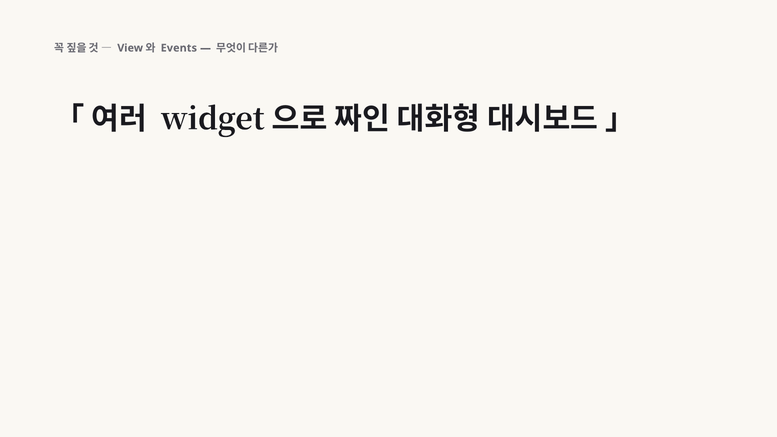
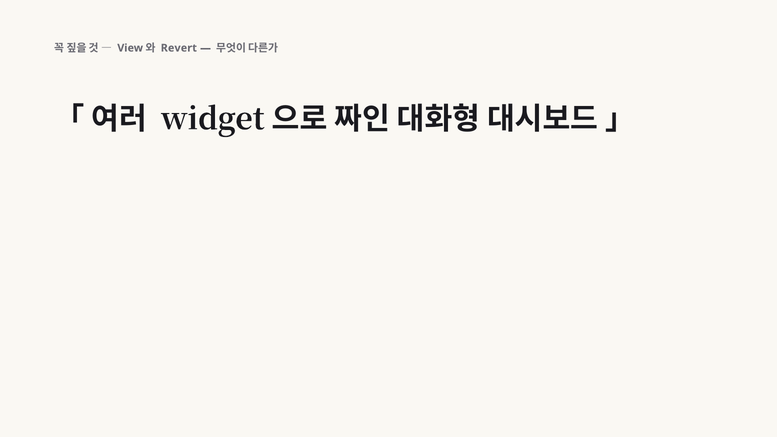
Events: Events -> Revert (179, 48)
